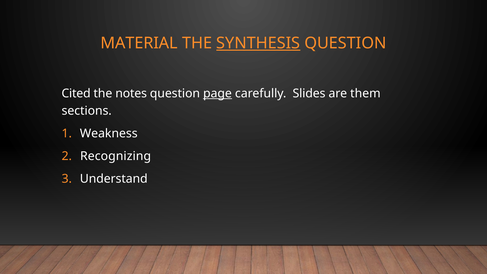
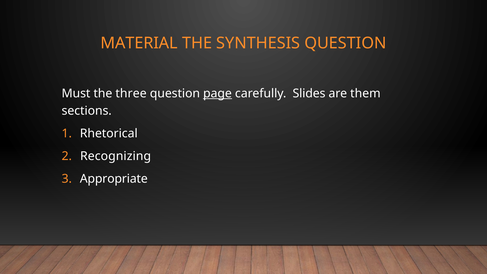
SYNTHESIS underline: present -> none (258, 43)
Cited: Cited -> Must (76, 93)
notes: notes -> three (131, 93)
Weakness: Weakness -> Rhetorical (109, 134)
Understand: Understand -> Appropriate (114, 179)
